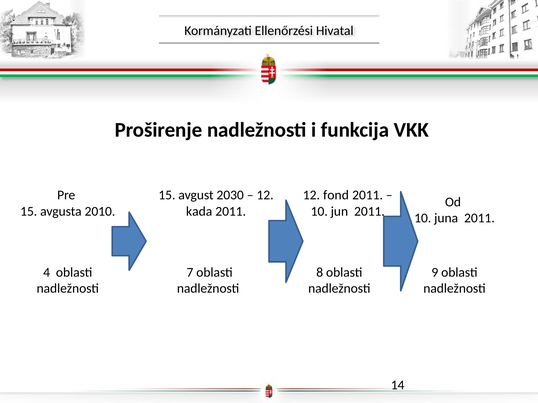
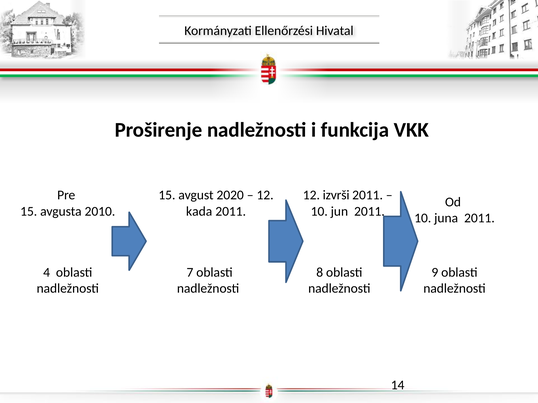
2030: 2030 -> 2020 (230, 195)
fond: fond -> izvrši (336, 195)
